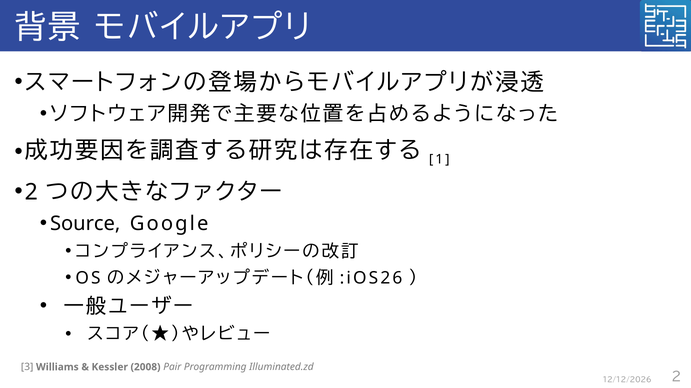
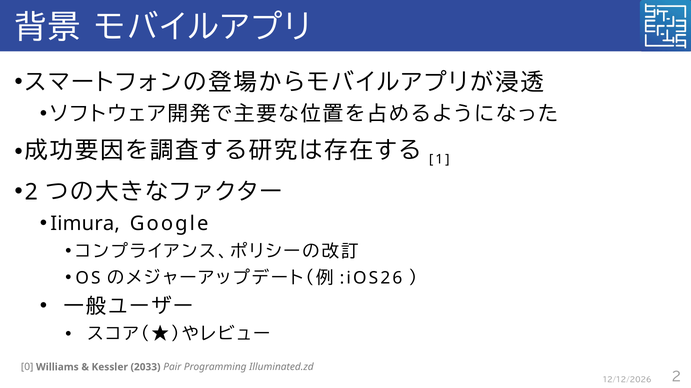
Source: Source -> Iimura (85, 224)
3: 3 -> 0 (27, 368)
2008: 2008 -> 2033 (146, 368)
